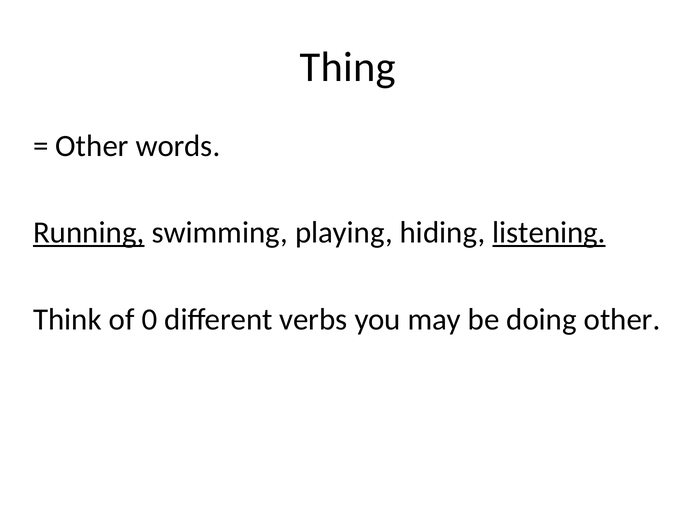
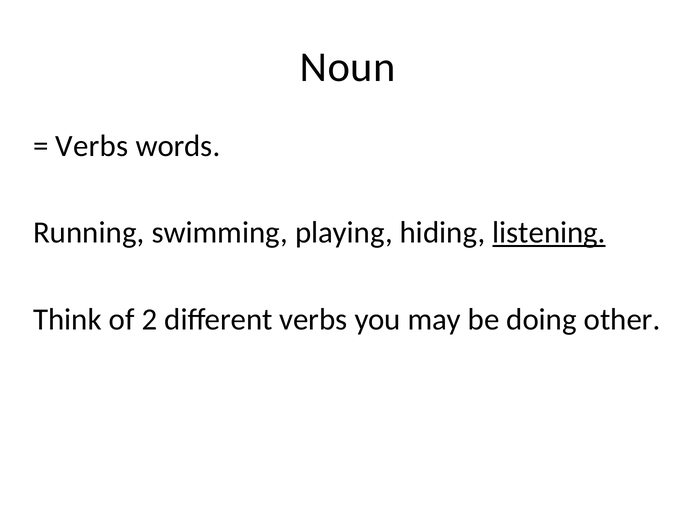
Thing: Thing -> Noun (348, 67)
Other: Other -> Verbs (92, 146)
Running underline: present -> none (89, 233)
0: 0 -> 2 (149, 319)
